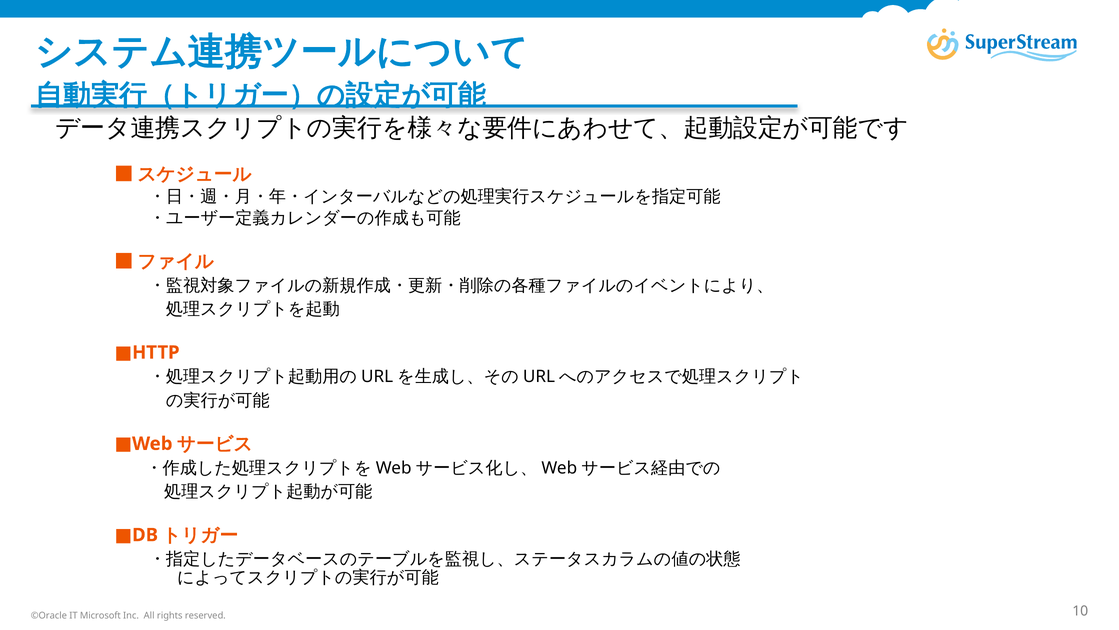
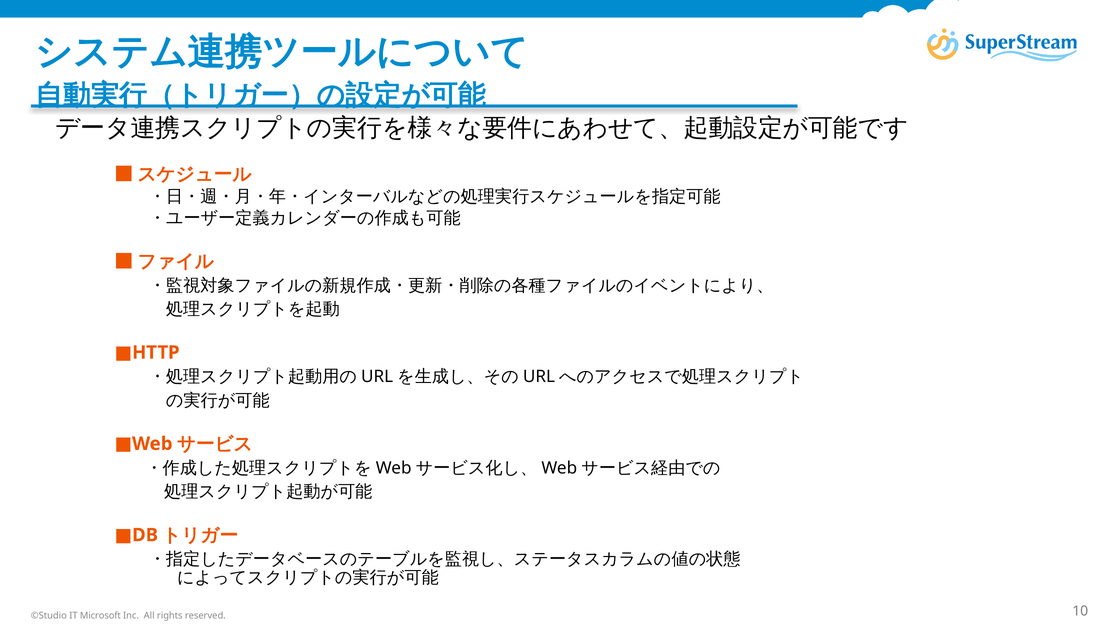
©Oracle: ©Oracle -> ©Studio (49, 615)
